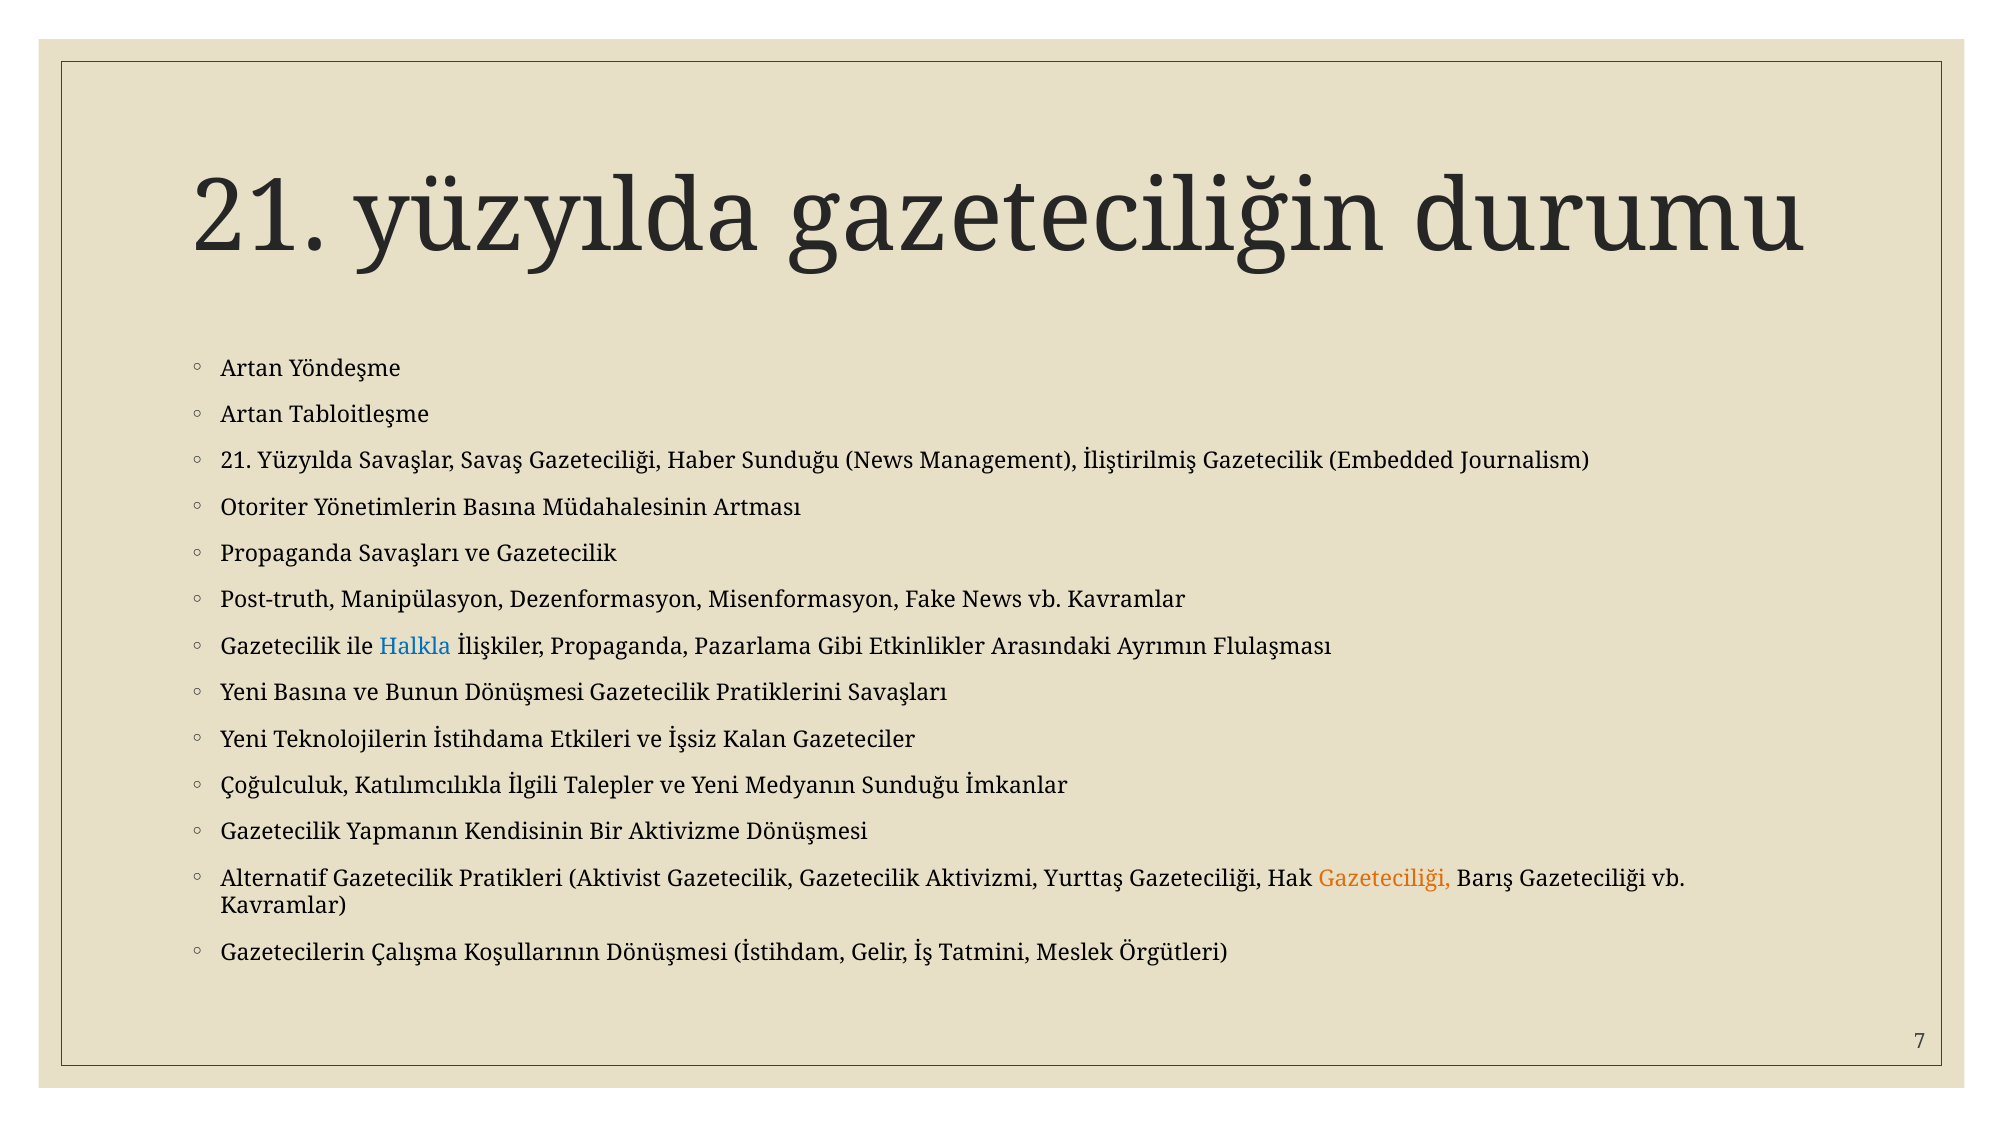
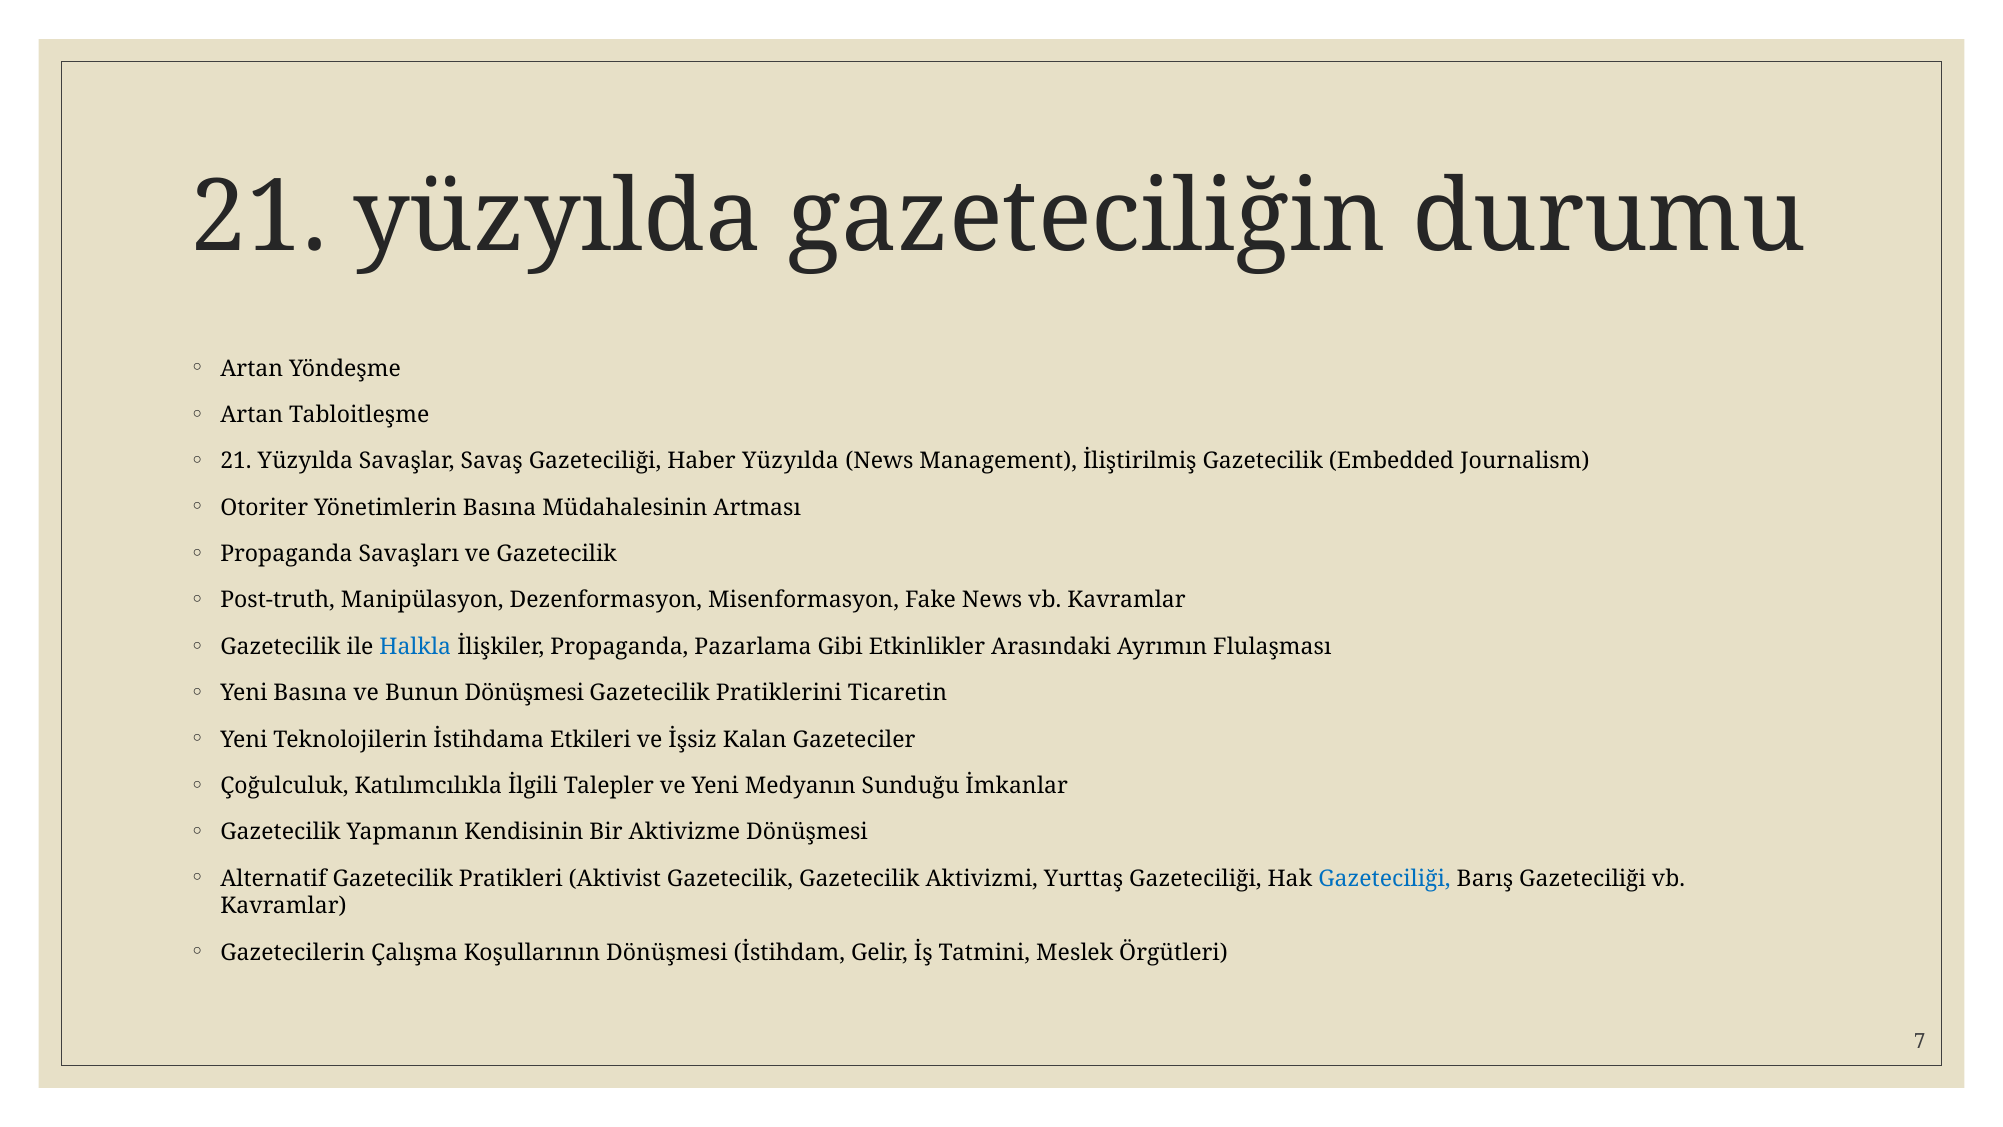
Haber Sunduğu: Sunduğu -> Yüzyılda (790, 461)
Pratiklerini Savaşları: Savaşları -> Ticaretin (898, 693)
Gazeteciliği colour: orange -> blue (1384, 878)
